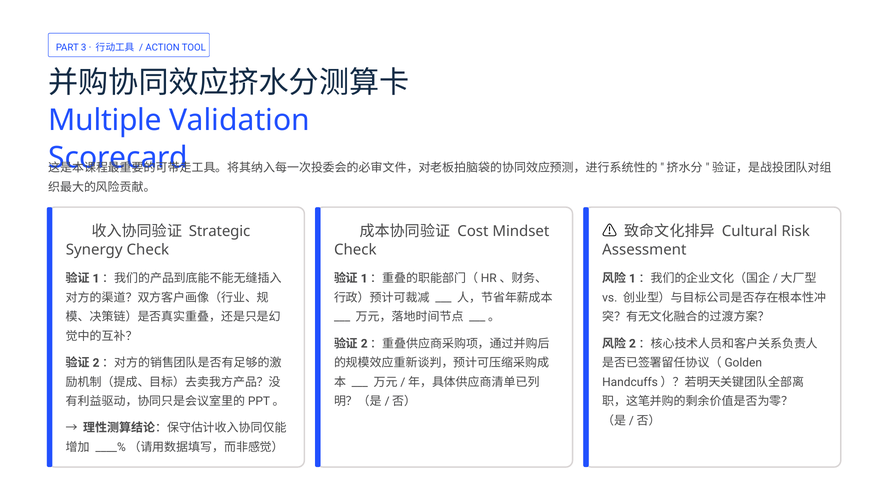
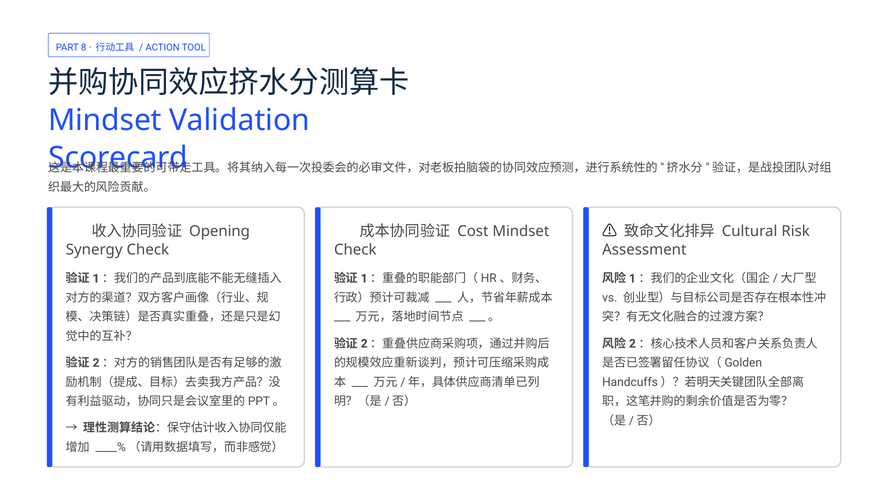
3: 3 -> 8 (84, 48)
Multiple: Multiple -> Mindset (105, 120)
Strategic: Strategic -> Opening (220, 231)
